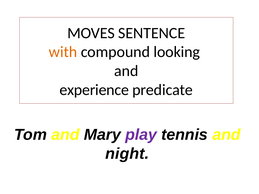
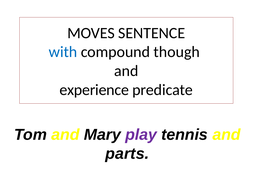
with colour: orange -> blue (63, 52)
looking: looking -> though (177, 52)
night: night -> parts (127, 154)
